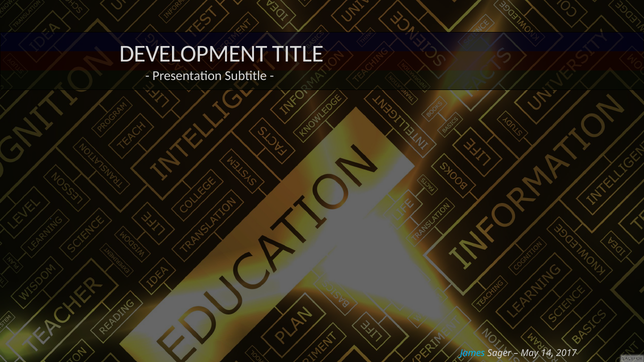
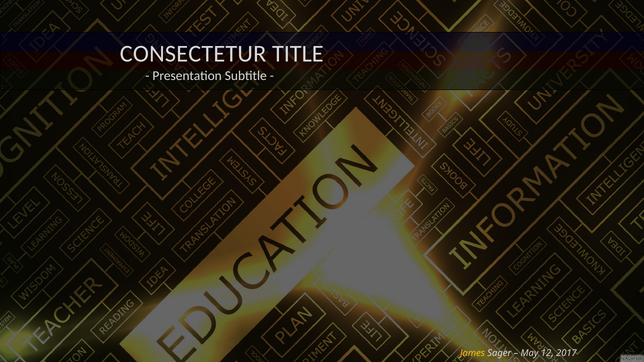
DEVELOPMENT: DEVELOPMENT -> CONSECTETUR (193, 54)
James colour: light blue -> yellow (472, 353)
14: 14 -> 12 (547, 353)
